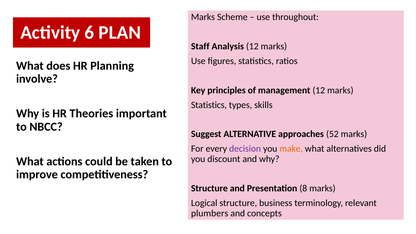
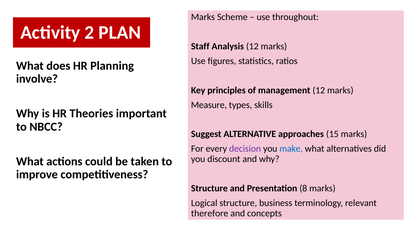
6: 6 -> 2 (89, 32)
Statistics: Statistics -> Measure (209, 105)
52: 52 -> 15 (332, 134)
make colour: orange -> blue (291, 149)
plumbers: plumbers -> therefore (210, 213)
